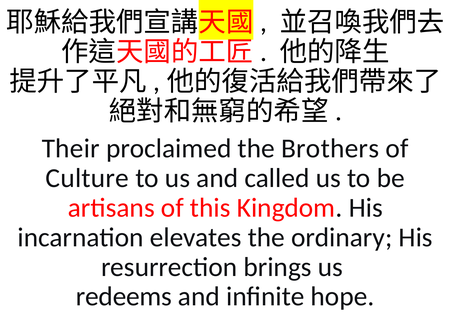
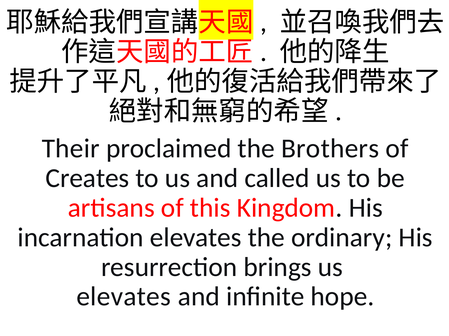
Culture: Culture -> Creates (87, 179)
redeems: redeems -> elevates (124, 297)
